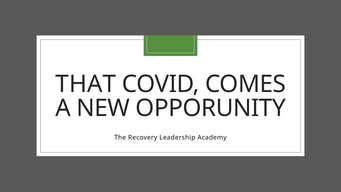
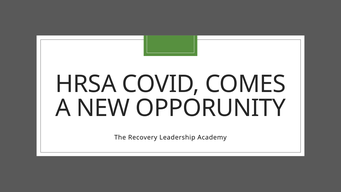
THAT: THAT -> HRSA (86, 84)
